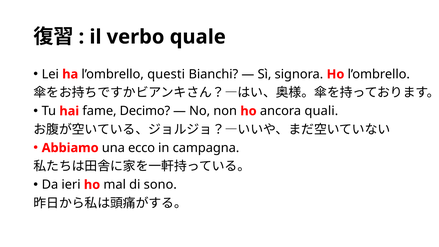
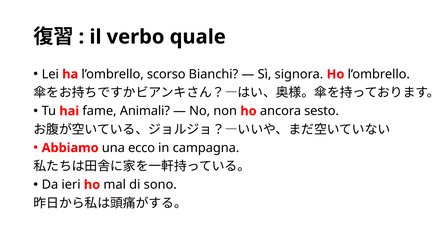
questi: questi -> scorso (166, 74)
Decimo: Decimo -> Animali (145, 111)
quali: quali -> sesto (322, 111)
